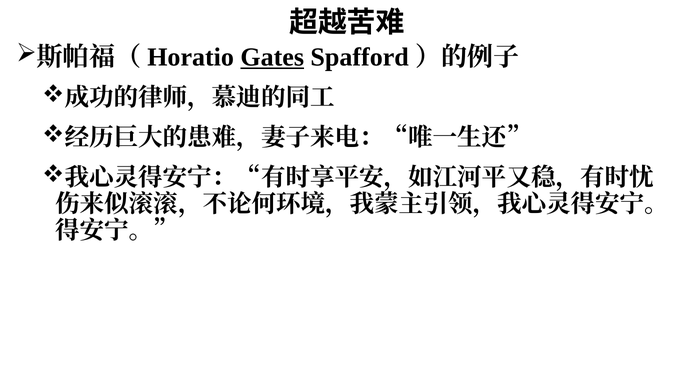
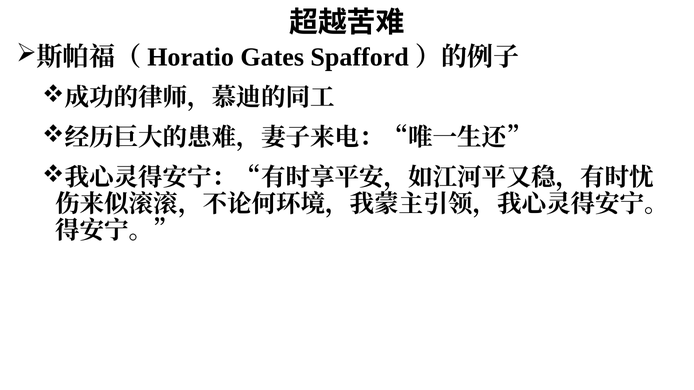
Gates underline: present -> none (272, 57)
